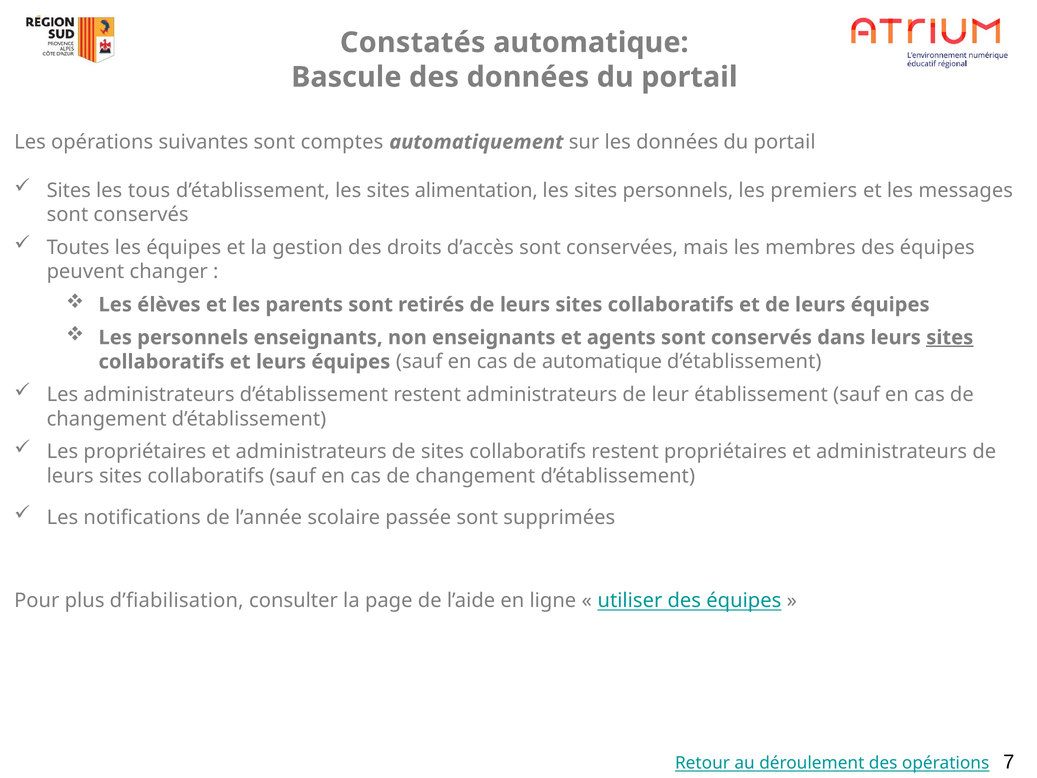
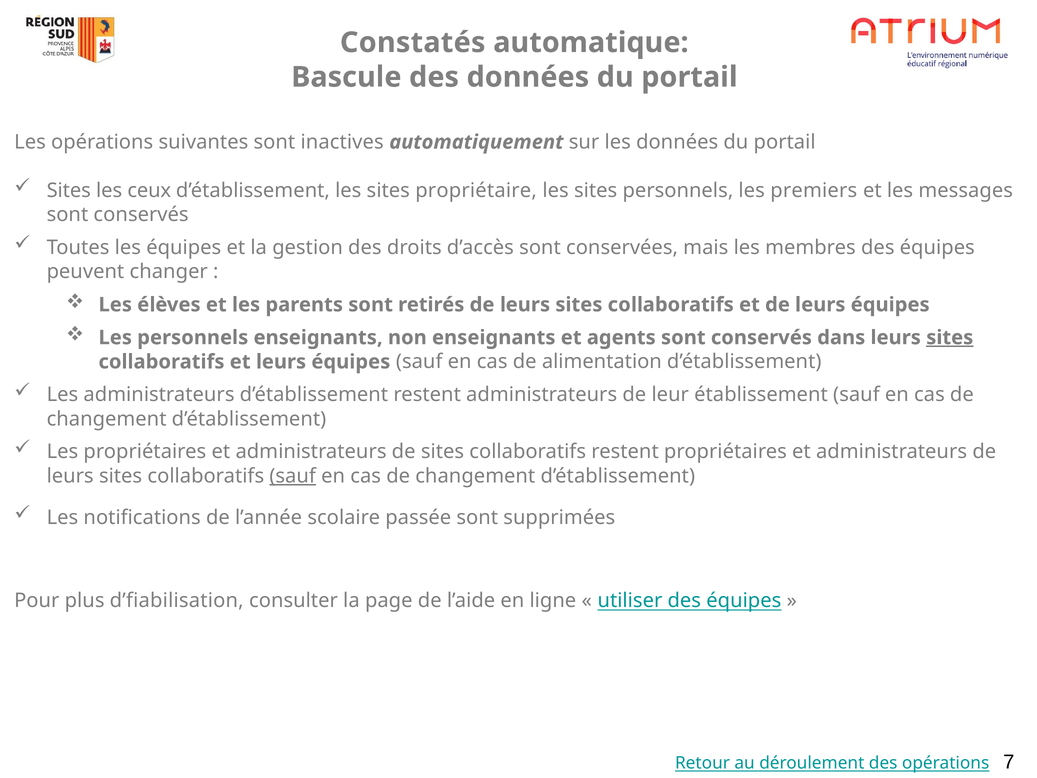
comptes: comptes -> inactives (342, 142)
tous: tous -> ceux (149, 190)
alimentation: alimentation -> propriétaire (476, 190)
de automatique: automatique -> alimentation (602, 362)
sauf underline: none -> present (293, 476)
